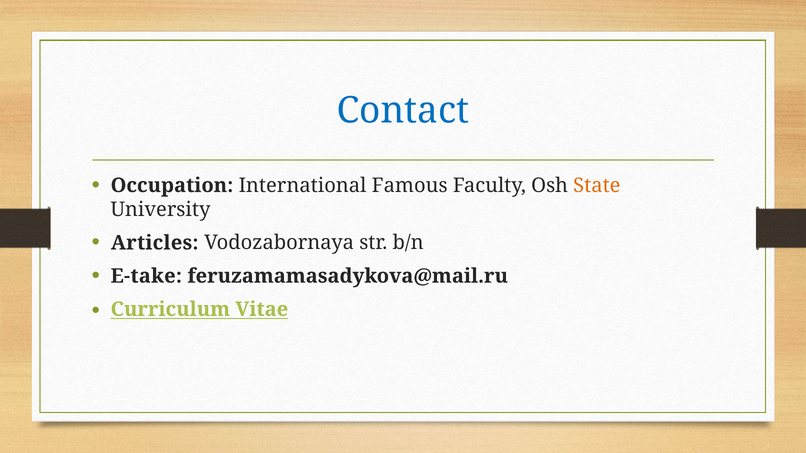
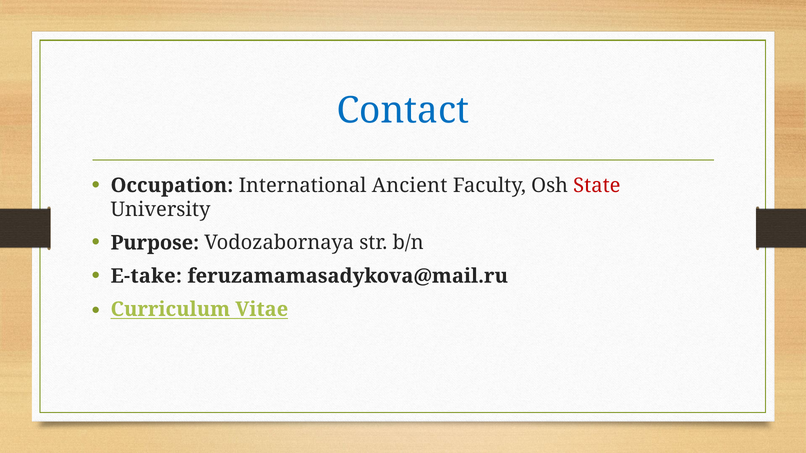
Famous: Famous -> Ancient (410, 186)
State colour: orange -> red (597, 186)
Articles: Articles -> Purpose (155, 243)
